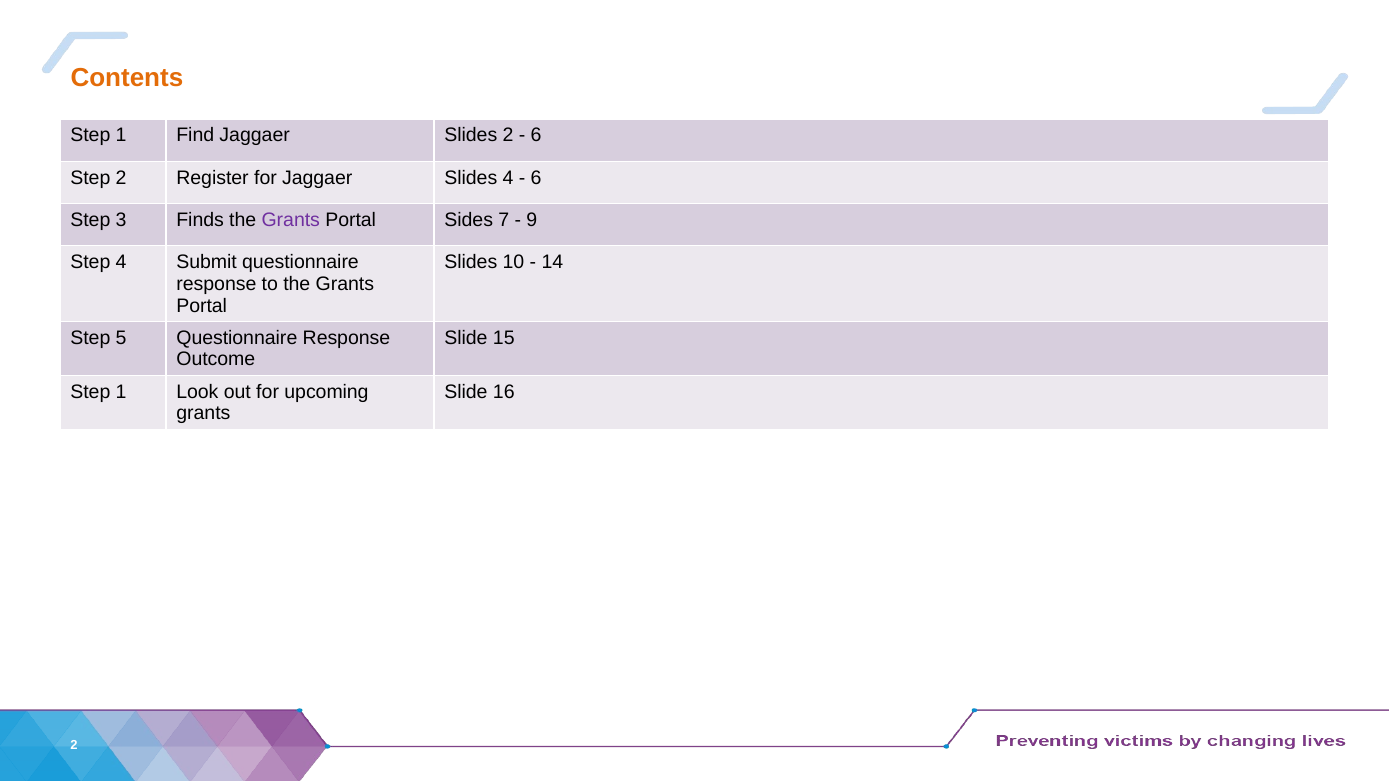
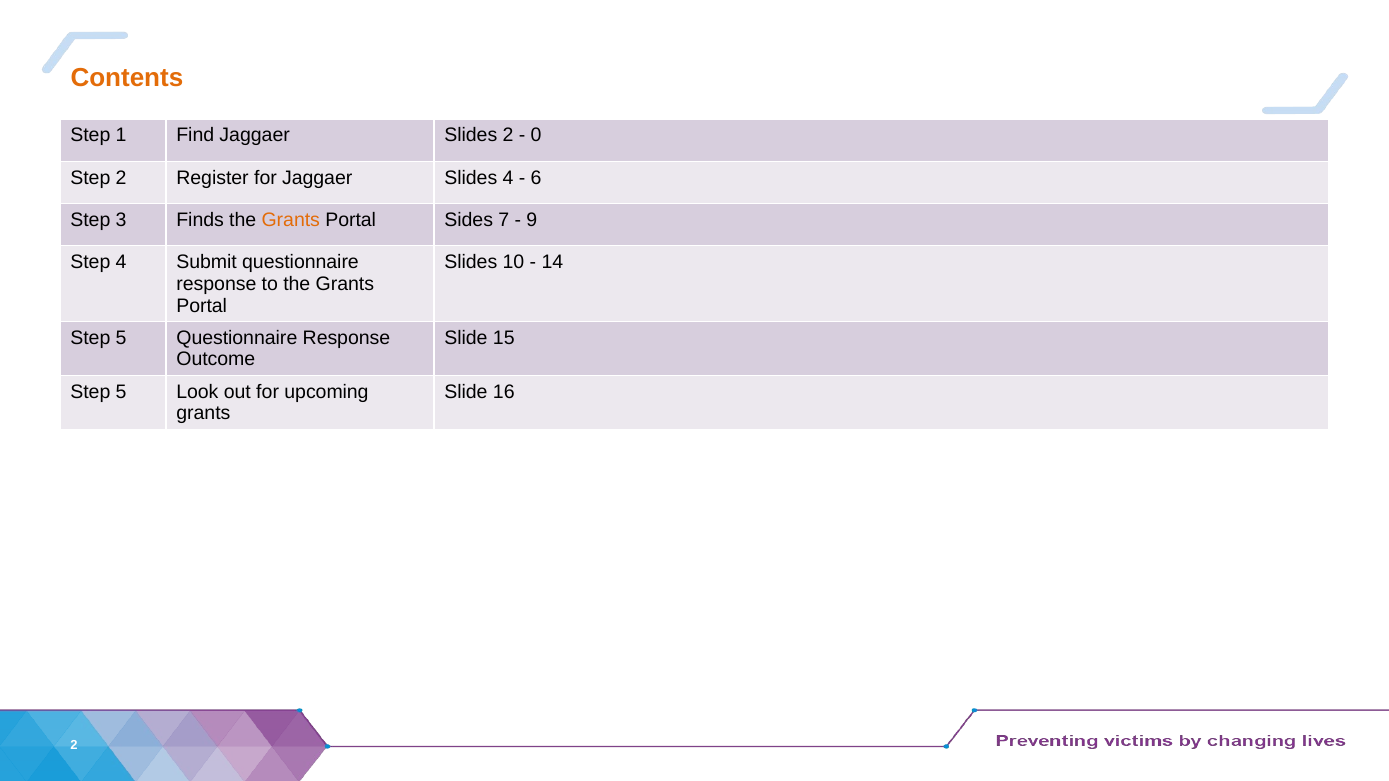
6: 6 -> 0 (536, 136)
Grants colour: purple -> orange (291, 220)
1: 1 -> 5 (121, 392)
